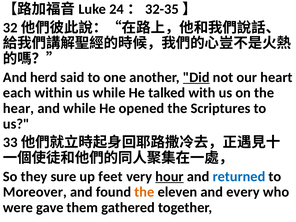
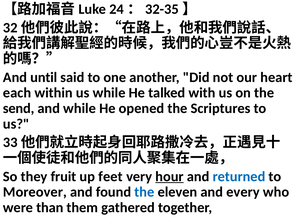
herd: herd -> until (44, 77)
Did underline: present -> none (196, 77)
hear: hear -> send (19, 108)
sure: sure -> fruit (63, 176)
the colour: orange -> blue (144, 192)
gave: gave -> than (50, 208)
